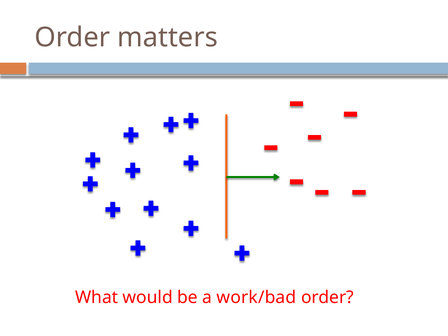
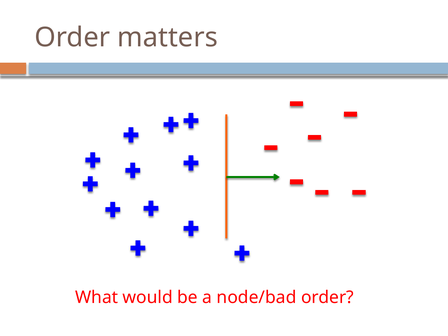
work/bad: work/bad -> node/bad (257, 297)
